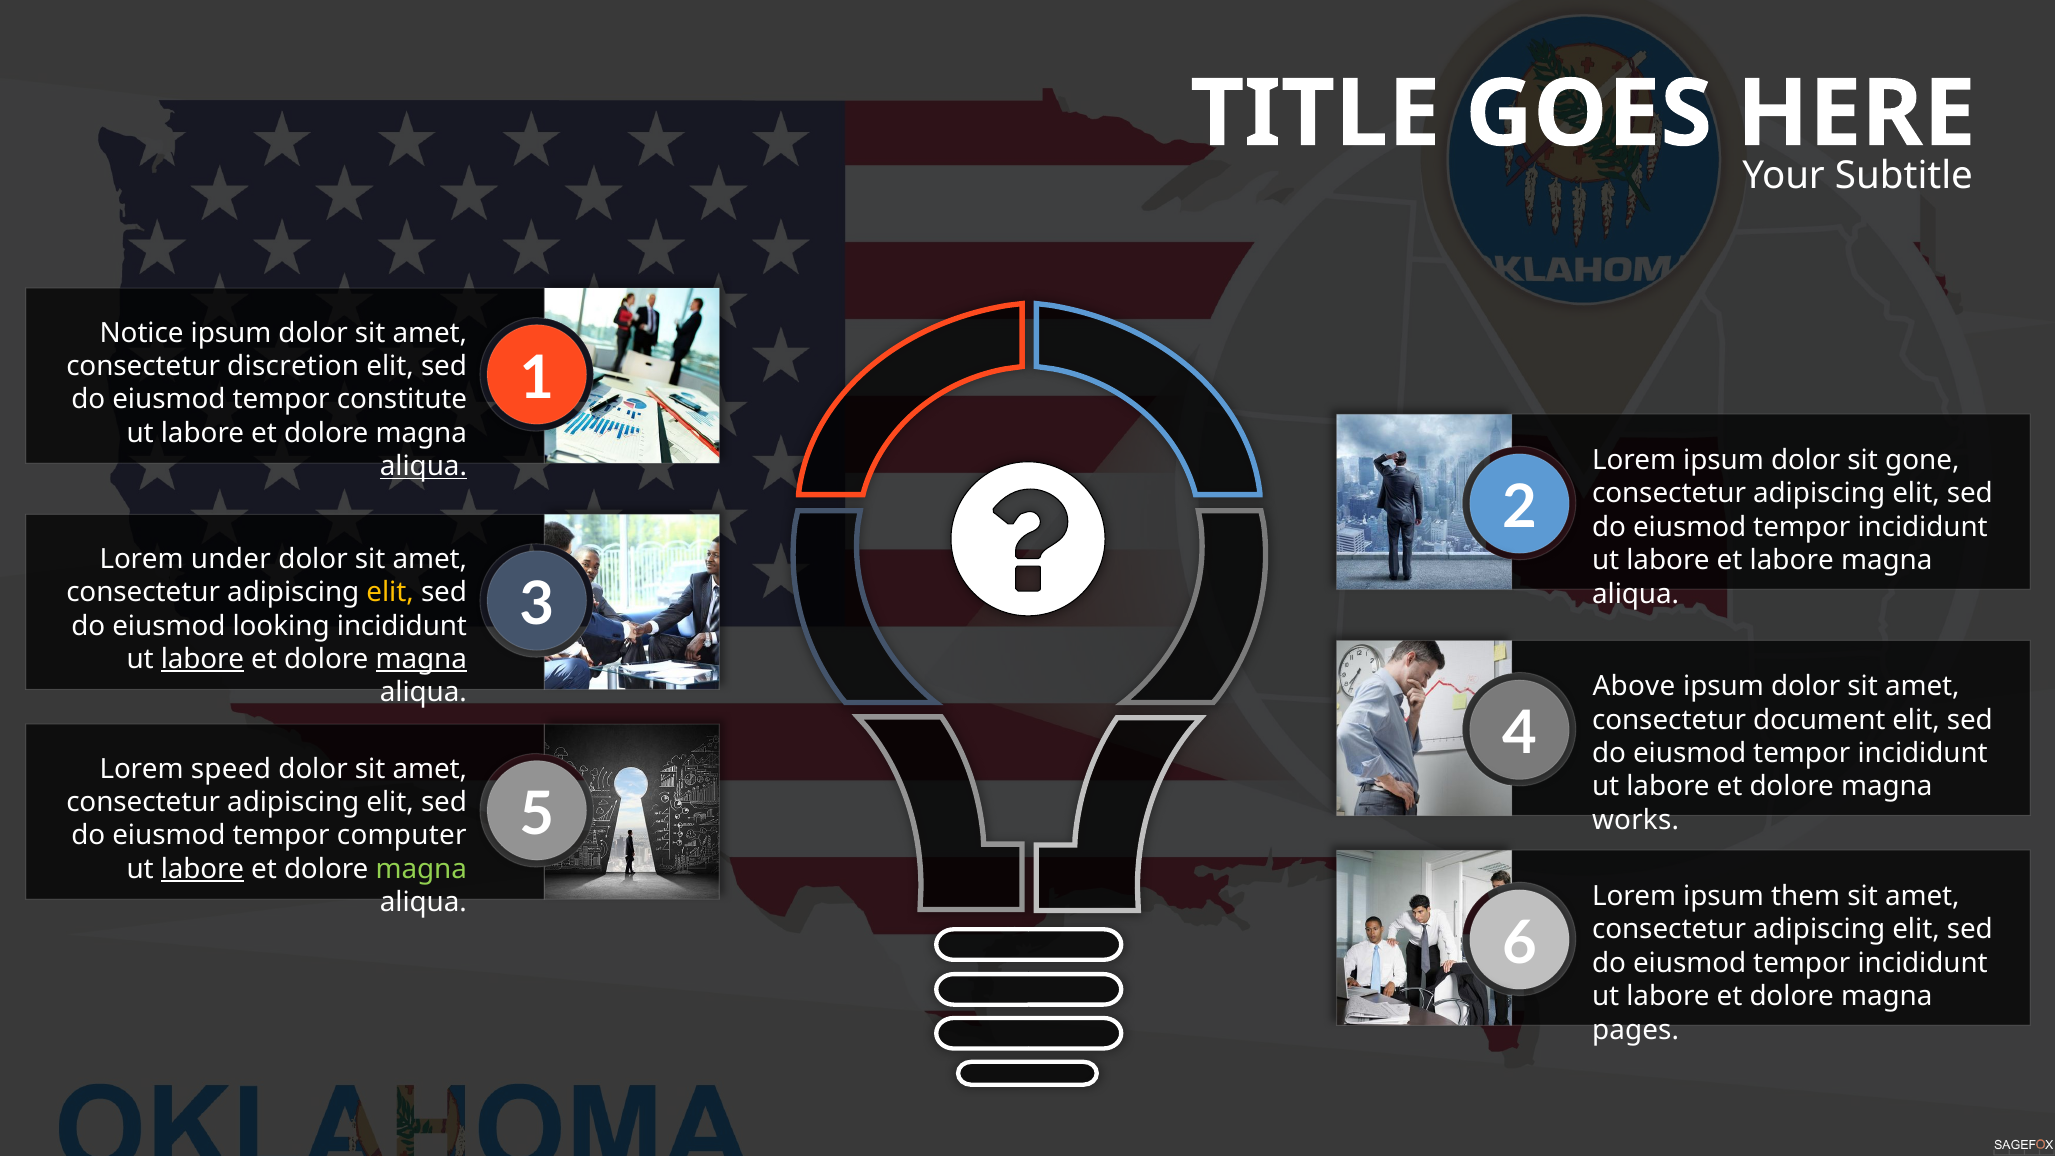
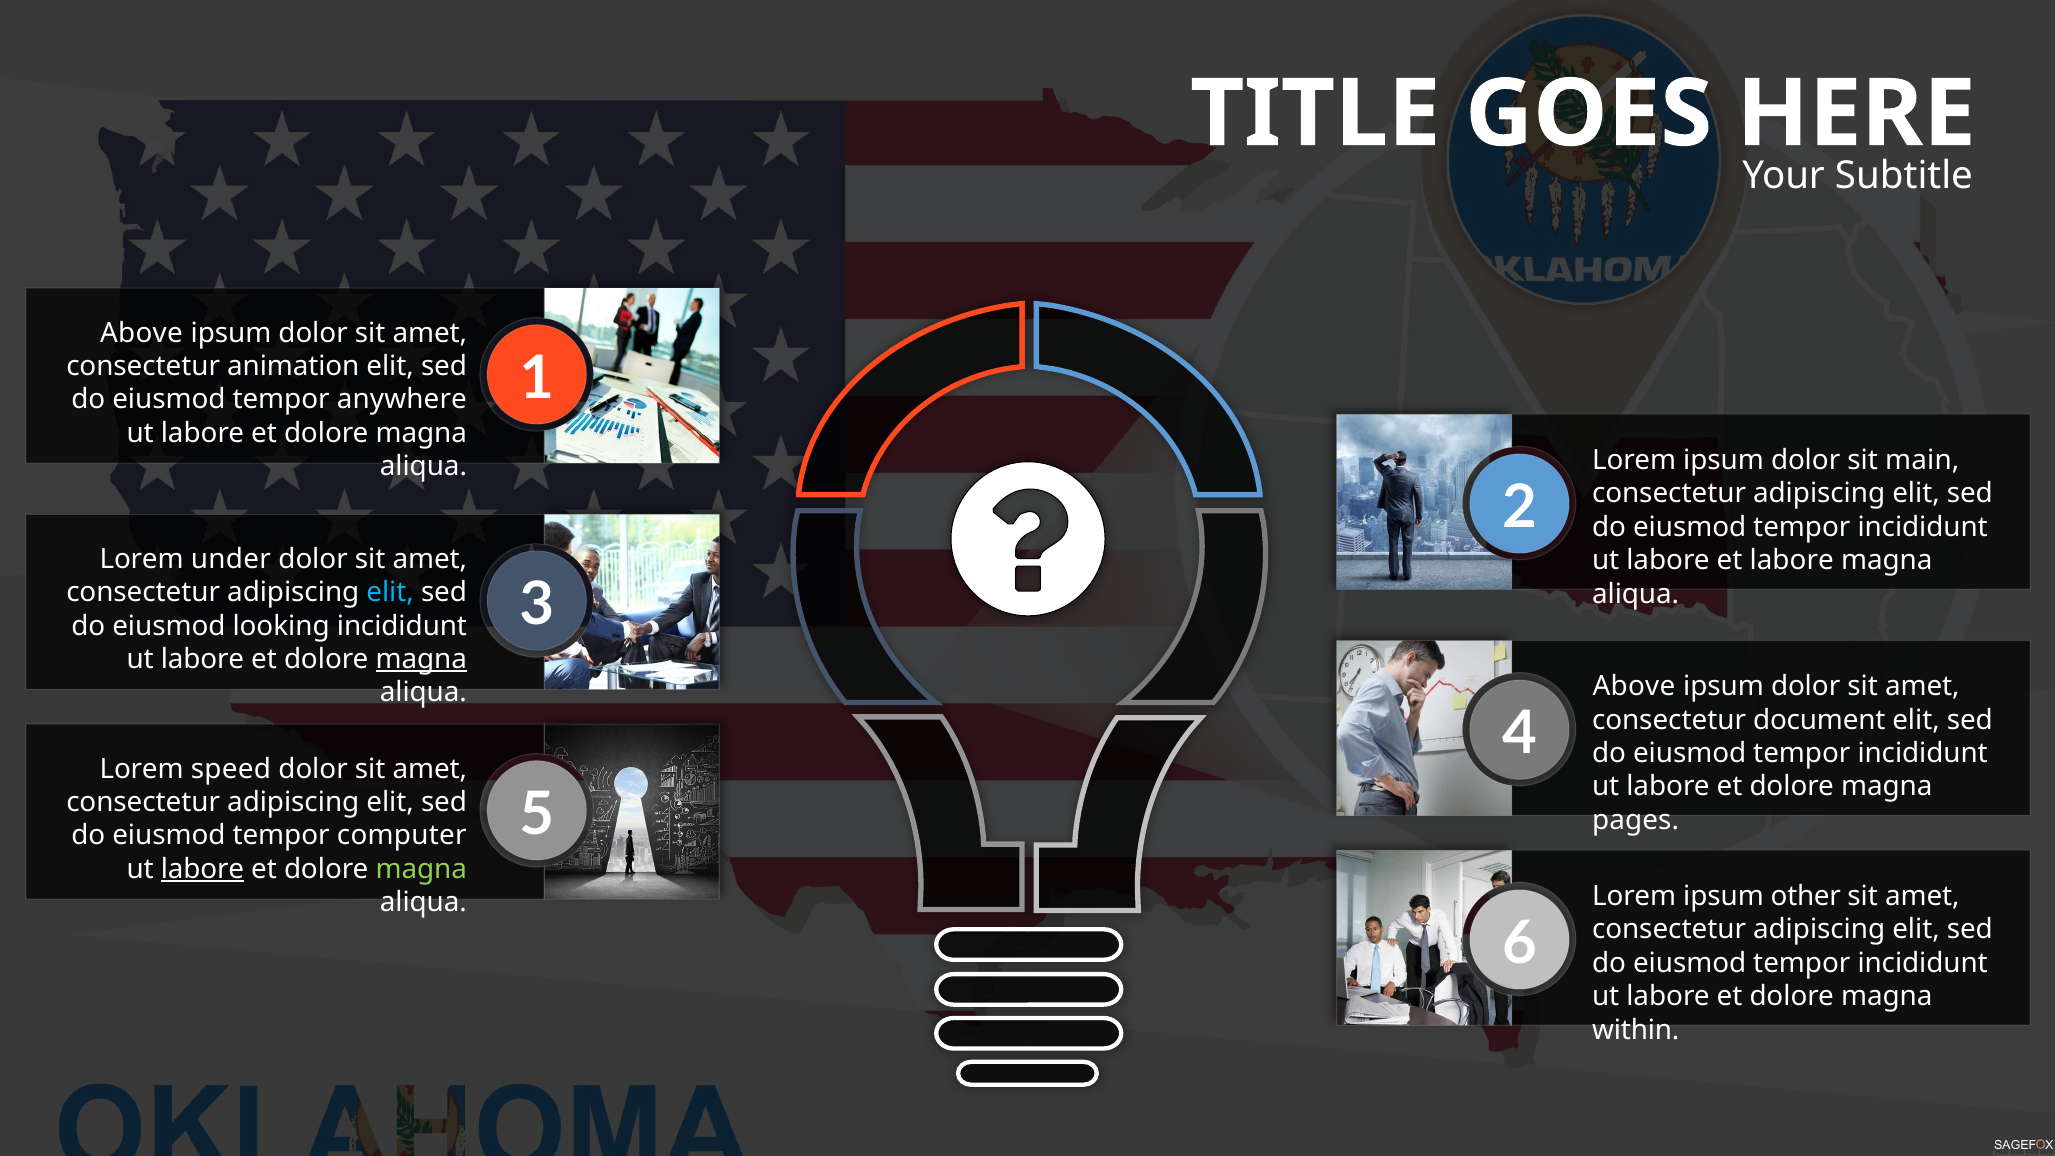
Notice: Notice -> Above (141, 333)
discretion: discretion -> animation (293, 366)
constitute: constitute -> anywhere (402, 400)
gone: gone -> main (1922, 460)
aliqua underline: present -> none (423, 467)
elit colour: yellow -> light blue (390, 592)
labore underline: present -> none (202, 659)
works: works -> pages (1636, 820)
them: them -> other (1806, 896)
pages: pages -> within (1636, 1030)
